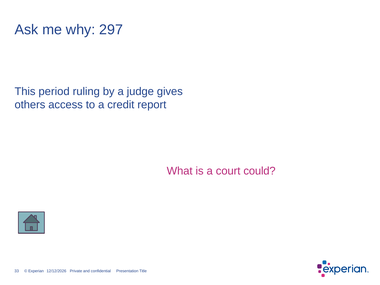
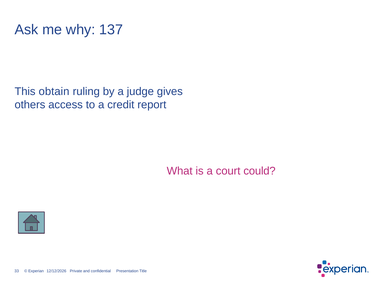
297: 297 -> 137 (111, 30)
period: period -> obtain (54, 91)
